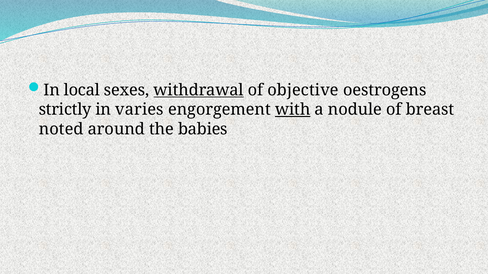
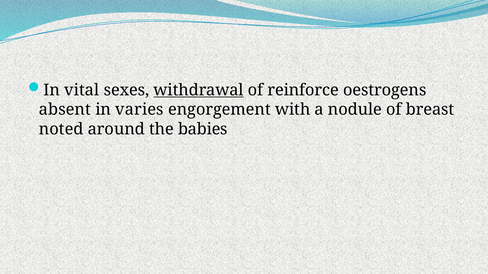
local: local -> vital (82, 90)
objective: objective -> reinforce (303, 90)
strictly: strictly -> absent (65, 110)
with underline: present -> none (293, 110)
